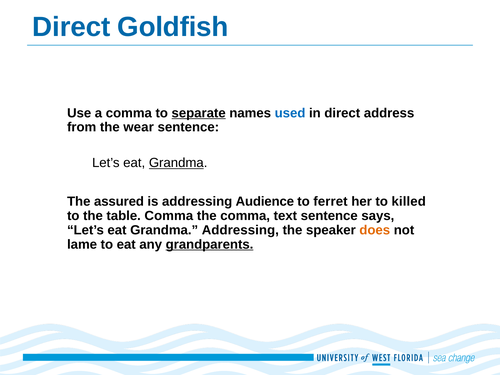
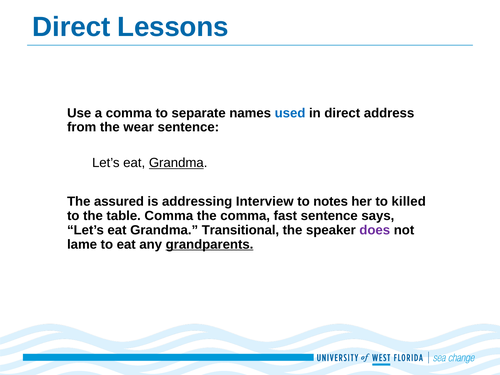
Goldfish: Goldfish -> Lessons (173, 27)
separate underline: present -> none (199, 113)
Audience: Audience -> Interview (265, 202)
ferret: ferret -> notes (331, 202)
text: text -> fast (285, 216)
Grandma Addressing: Addressing -> Transitional (240, 230)
does colour: orange -> purple (375, 230)
